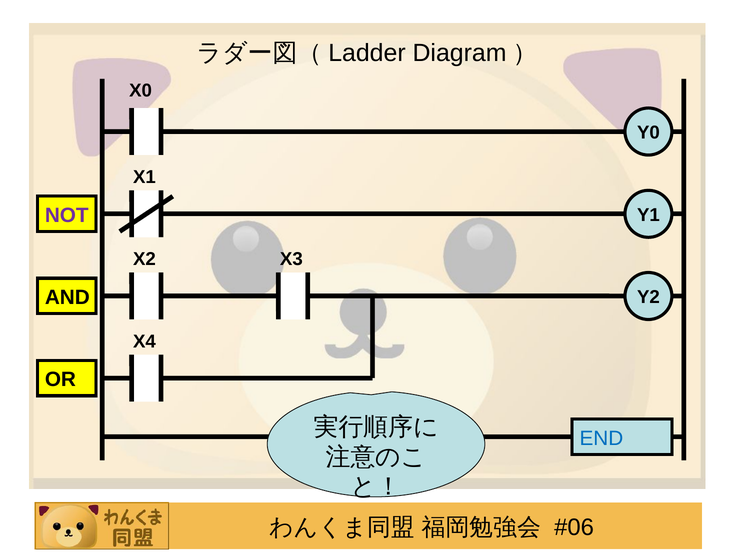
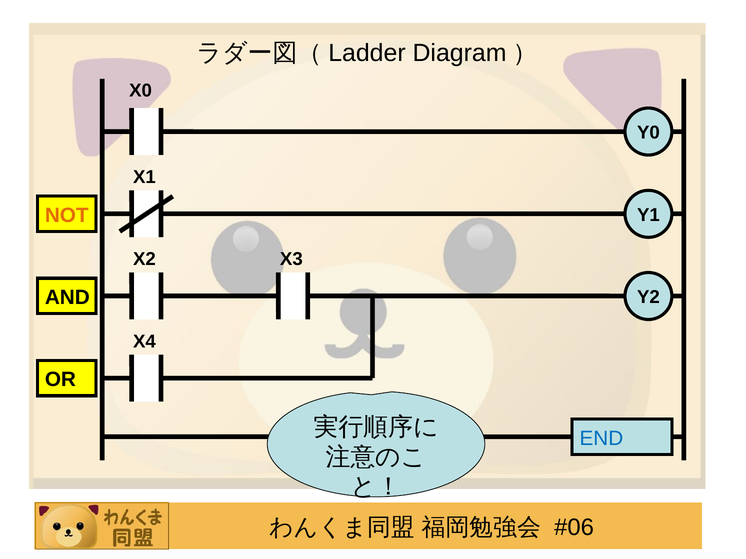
NOT colour: purple -> orange (67, 215)
